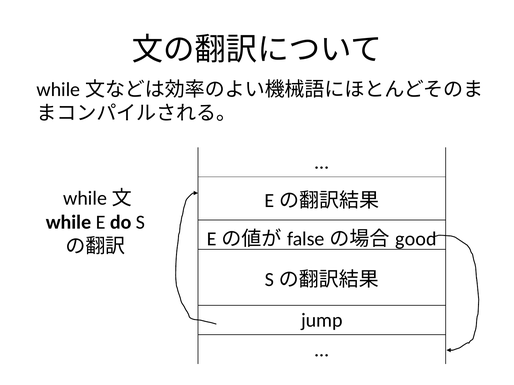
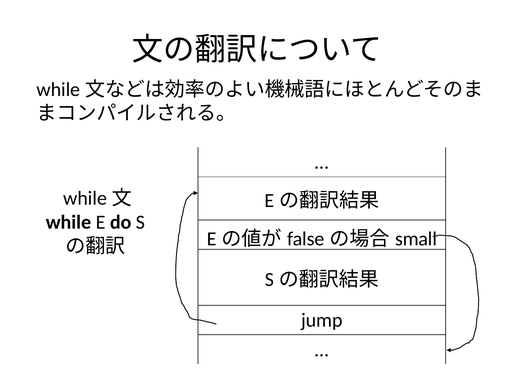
good: good -> small (416, 239)
